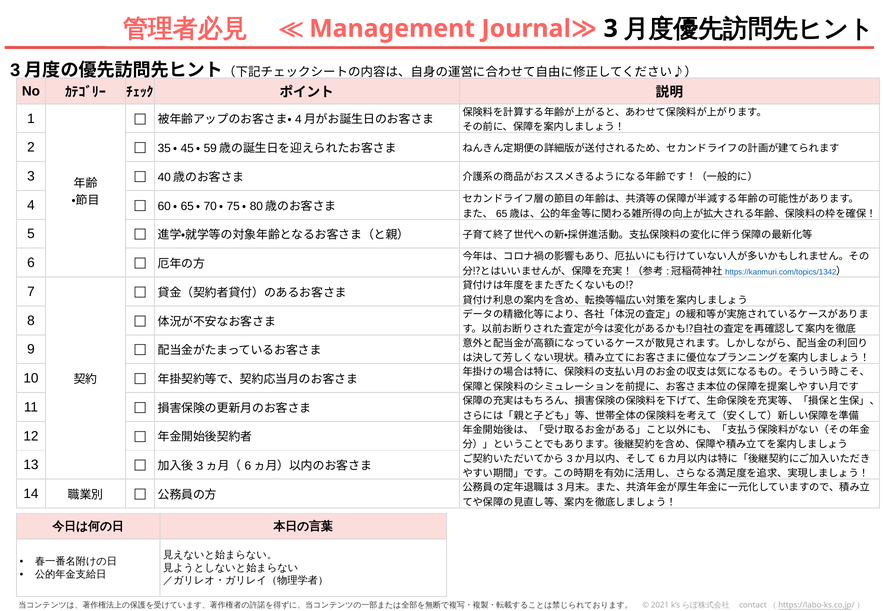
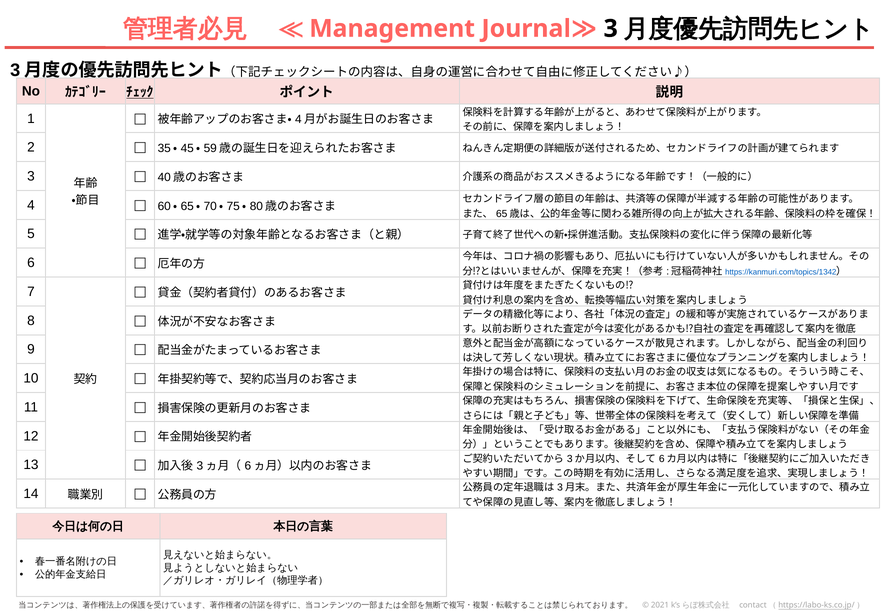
ﾁｪｯｸ underline: none -> present (140, 92)
